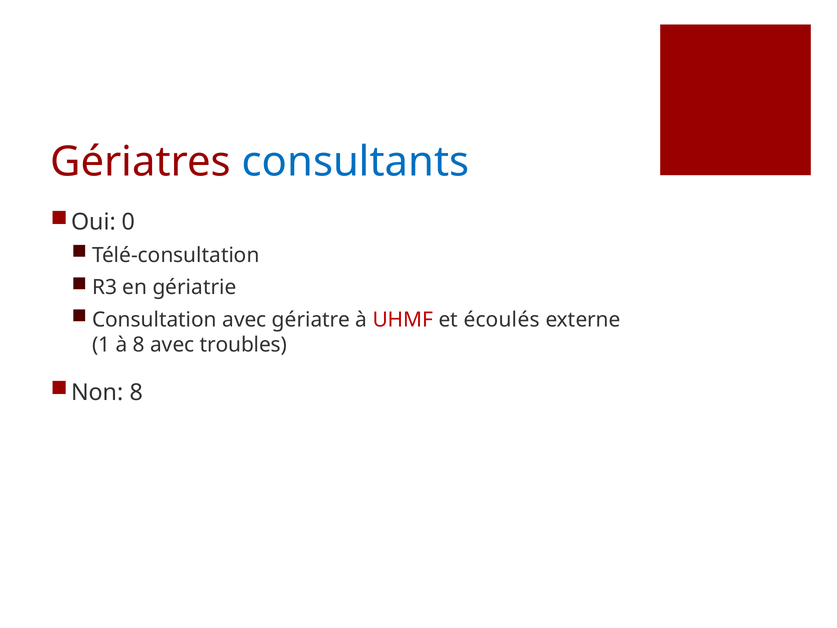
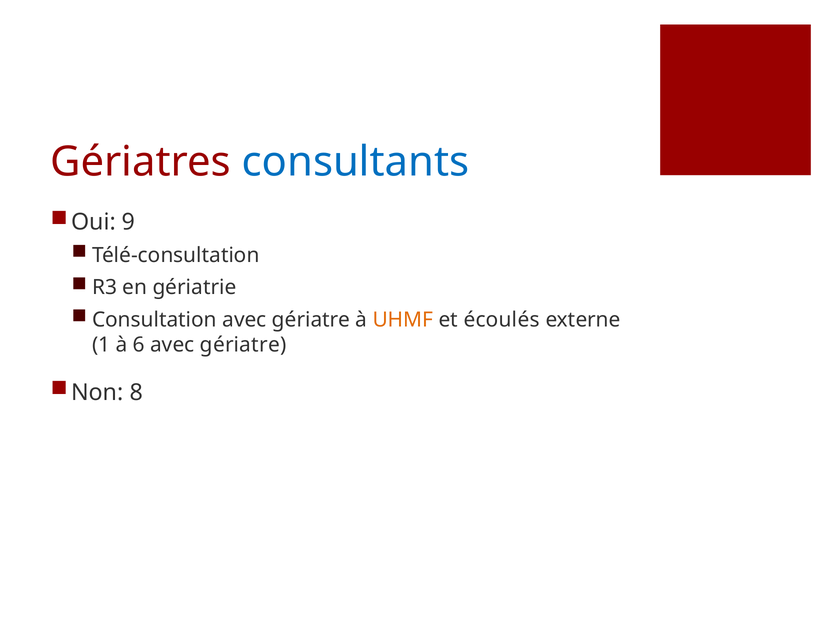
0: 0 -> 9 (129, 222)
UHMF colour: red -> orange (403, 320)
à 8: 8 -> 6 (139, 345)
troubles: troubles -> gériatre (243, 345)
